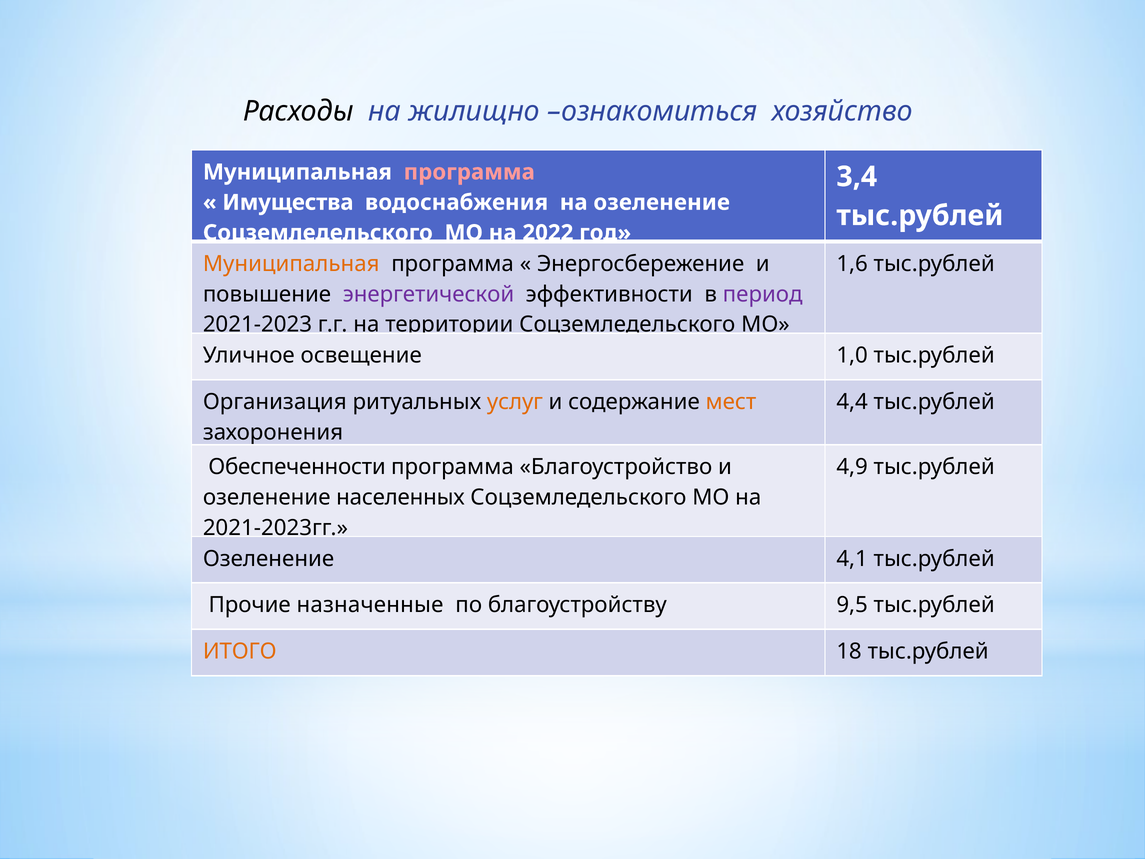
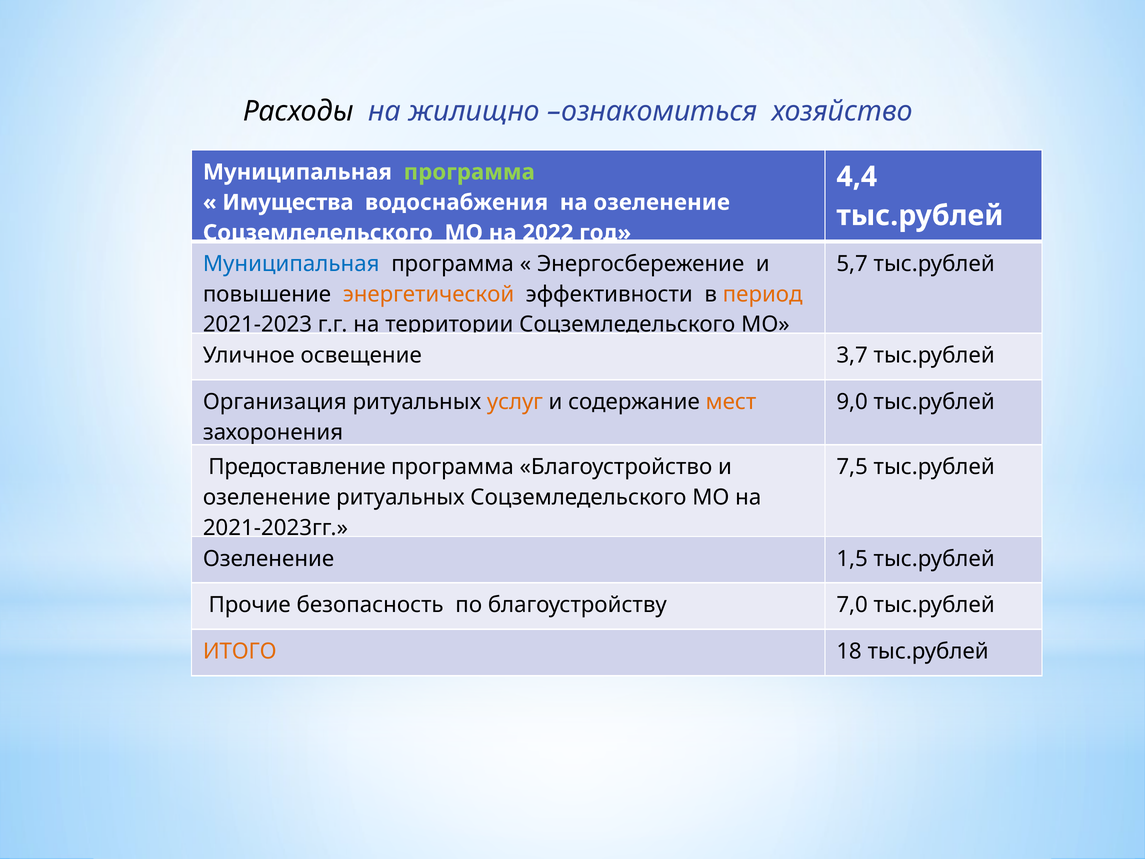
программа colour: pink -> light green (469, 172)
3,4: 3,4 -> 4,4 (857, 177)
Муниципальная colour: orange -> blue (291, 264)
1,6: 1,6 -> 5,7 (852, 264)
энергетической colour: purple -> orange (429, 294)
период colour: purple -> orange (763, 294)
1,0: 1,0 -> 3,7 (852, 355)
4,4: 4,4 -> 9,0 (852, 402)
Обеспеченности: Обеспеченности -> Предоставление (297, 467)
4,9: 4,9 -> 7,5 (852, 467)
озеленение населенных: населенных -> ритуальных (400, 497)
4,1: 4,1 -> 1,5 (852, 559)
назначенные: назначенные -> безопасность (370, 605)
9,5: 9,5 -> 7,0 (852, 605)
